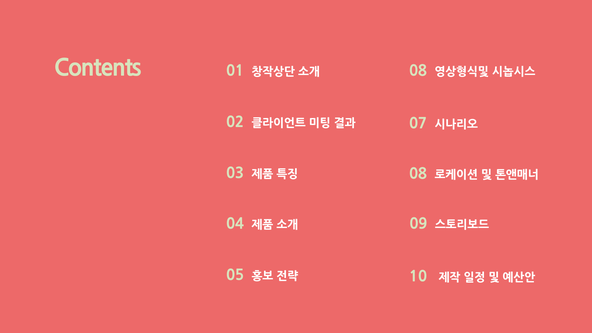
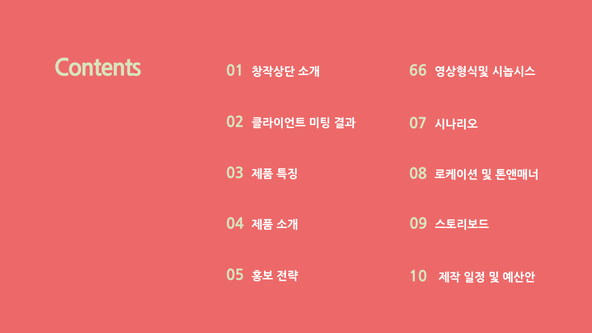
Contents 08: 08 -> 66 (418, 71)
